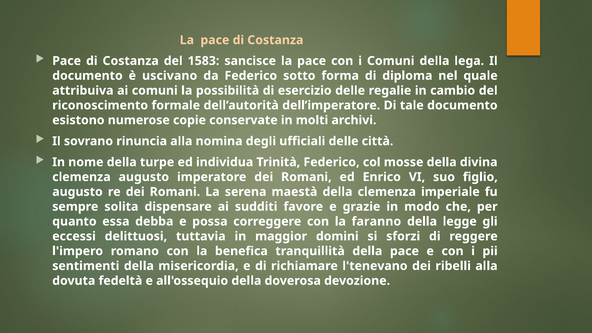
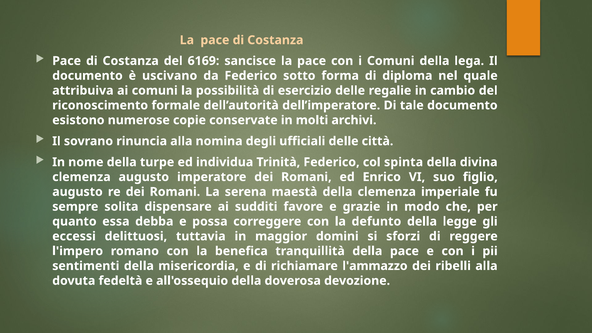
1583: 1583 -> 6169 (203, 61)
mosse: mosse -> spinta (404, 162)
faranno: faranno -> defunto (376, 221)
l'tenevano: l'tenevano -> l'ammazzo (375, 266)
